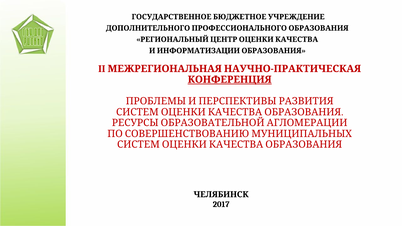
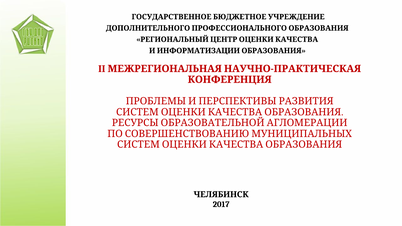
КОНФЕРЕНЦИЯ underline: present -> none (230, 80)
